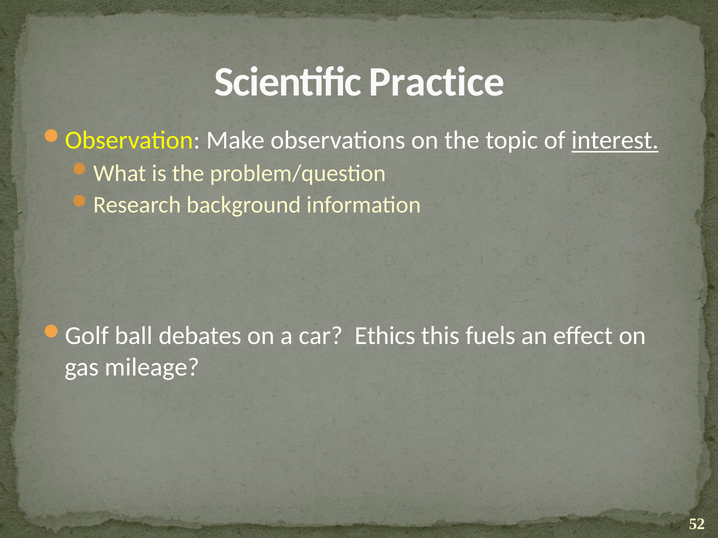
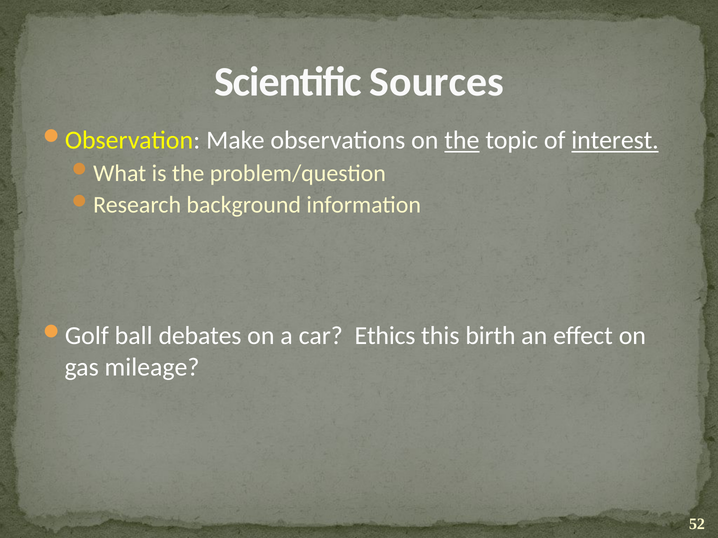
Practice: Practice -> Sources (437, 82)
the underline: none -> present (462, 141)
fuels: fuels -> birth (490, 336)
